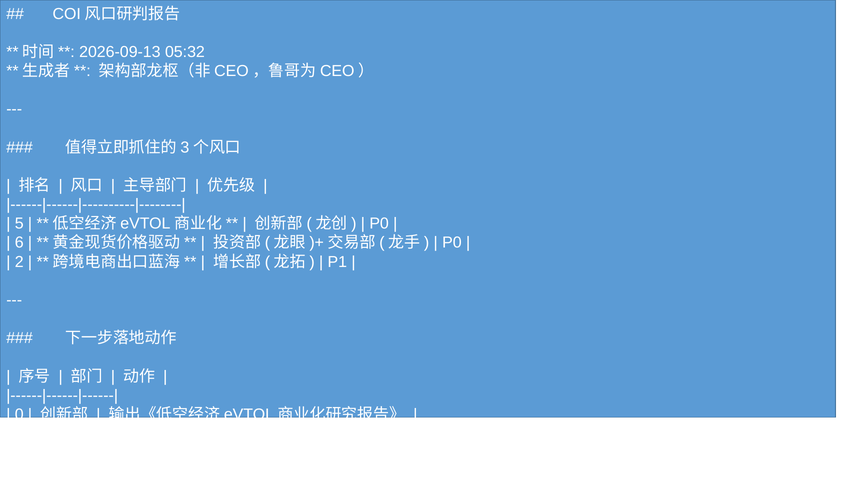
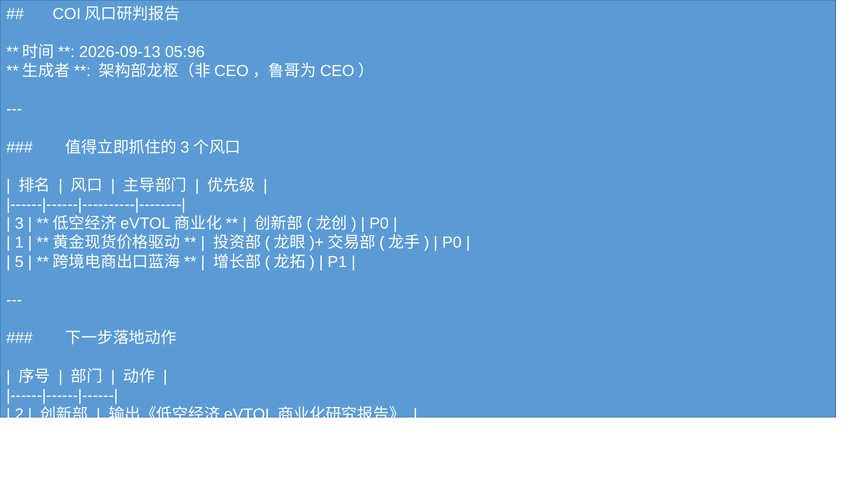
05:32: 05:32 -> 05:96 (185, 52)
5: 5 -> 3 (19, 224)
6: 6 -> 1 (19, 243)
2: 2 -> 5 (19, 262)
0: 0 -> 2 (19, 415)
